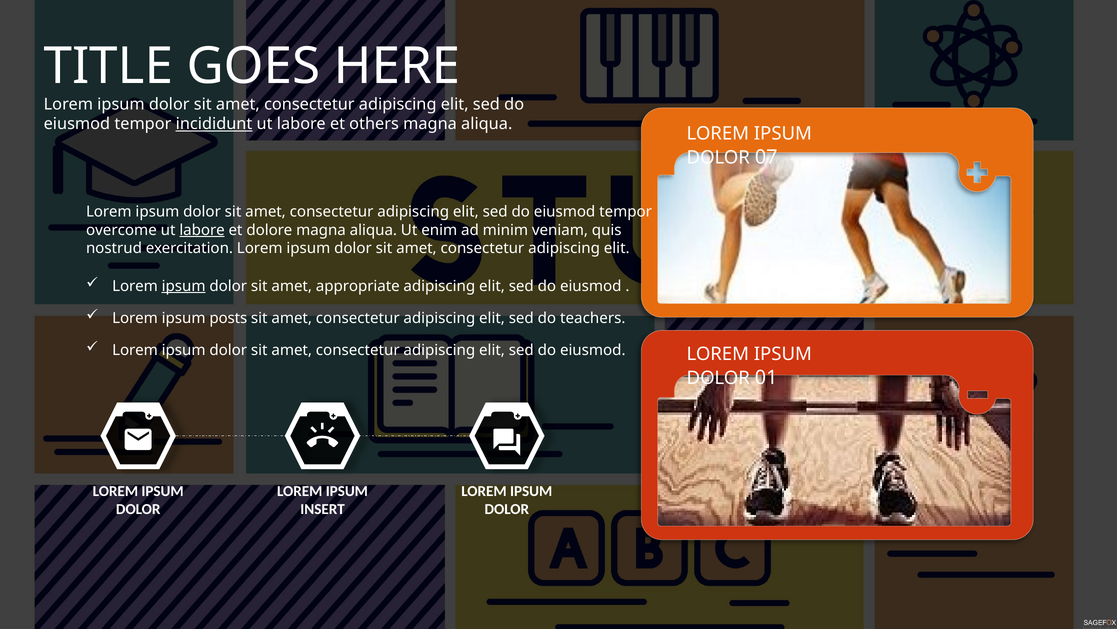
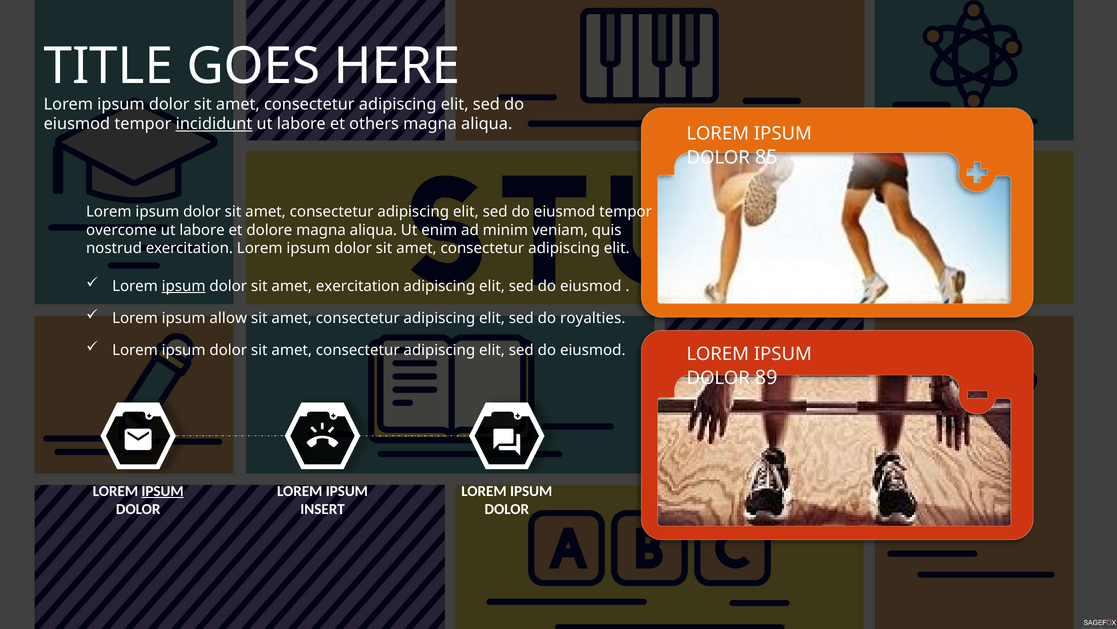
07: 07 -> 85 (766, 157)
labore underline: present -> none (202, 230)
amet appropriate: appropriate -> exercitation (358, 286)
posts: posts -> allow (228, 318)
teachers: teachers -> royalties (593, 318)
01: 01 -> 89 (766, 377)
IPSUM underline: none -> present (163, 491)
